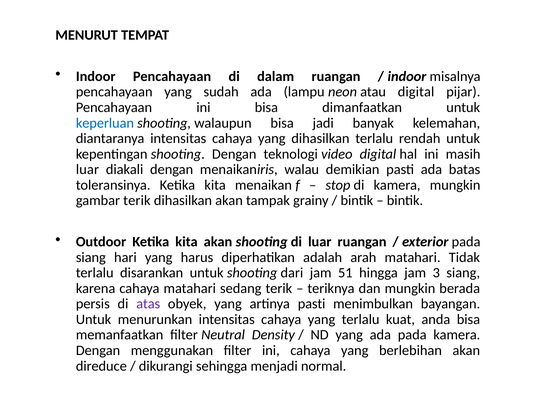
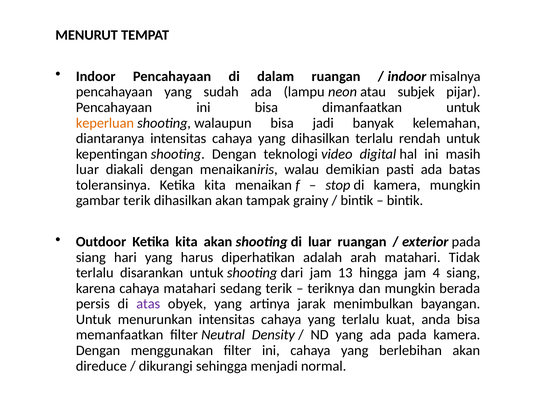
atau digital: digital -> subjek (416, 92)
keperluan colour: blue -> orange (105, 123)
51: 51 -> 13 (345, 273)
3: 3 -> 4 (436, 273)
artinya pasti: pasti -> jarak (312, 304)
